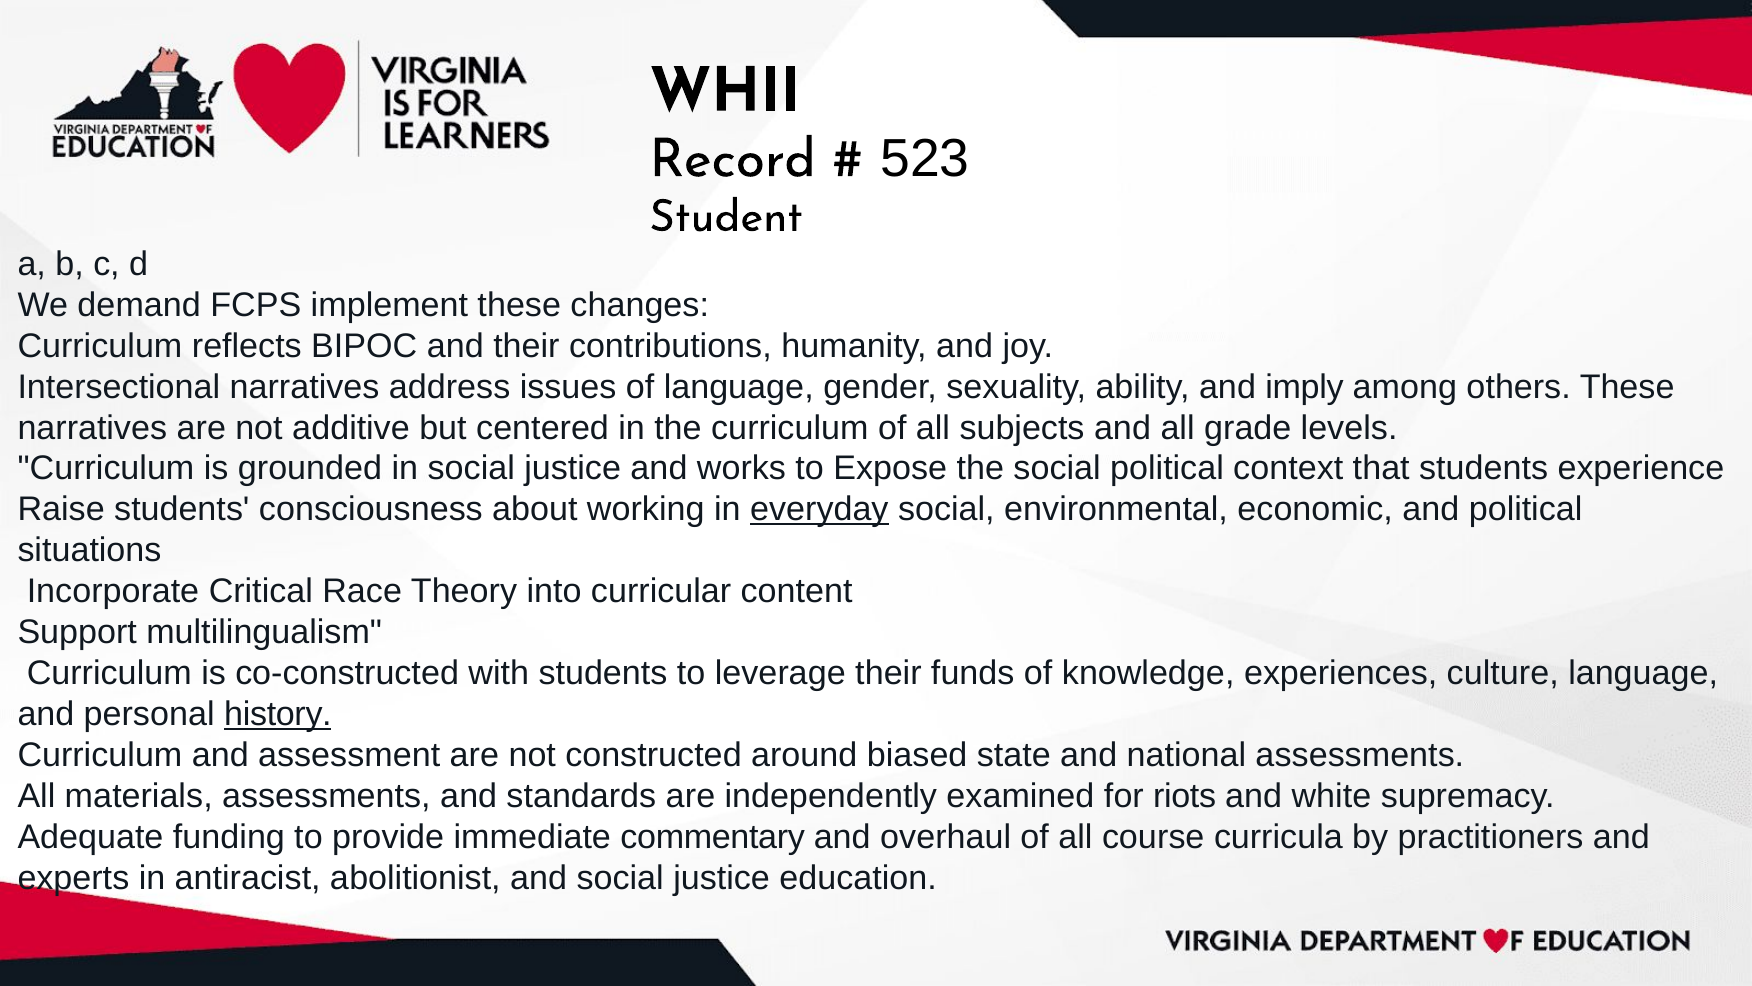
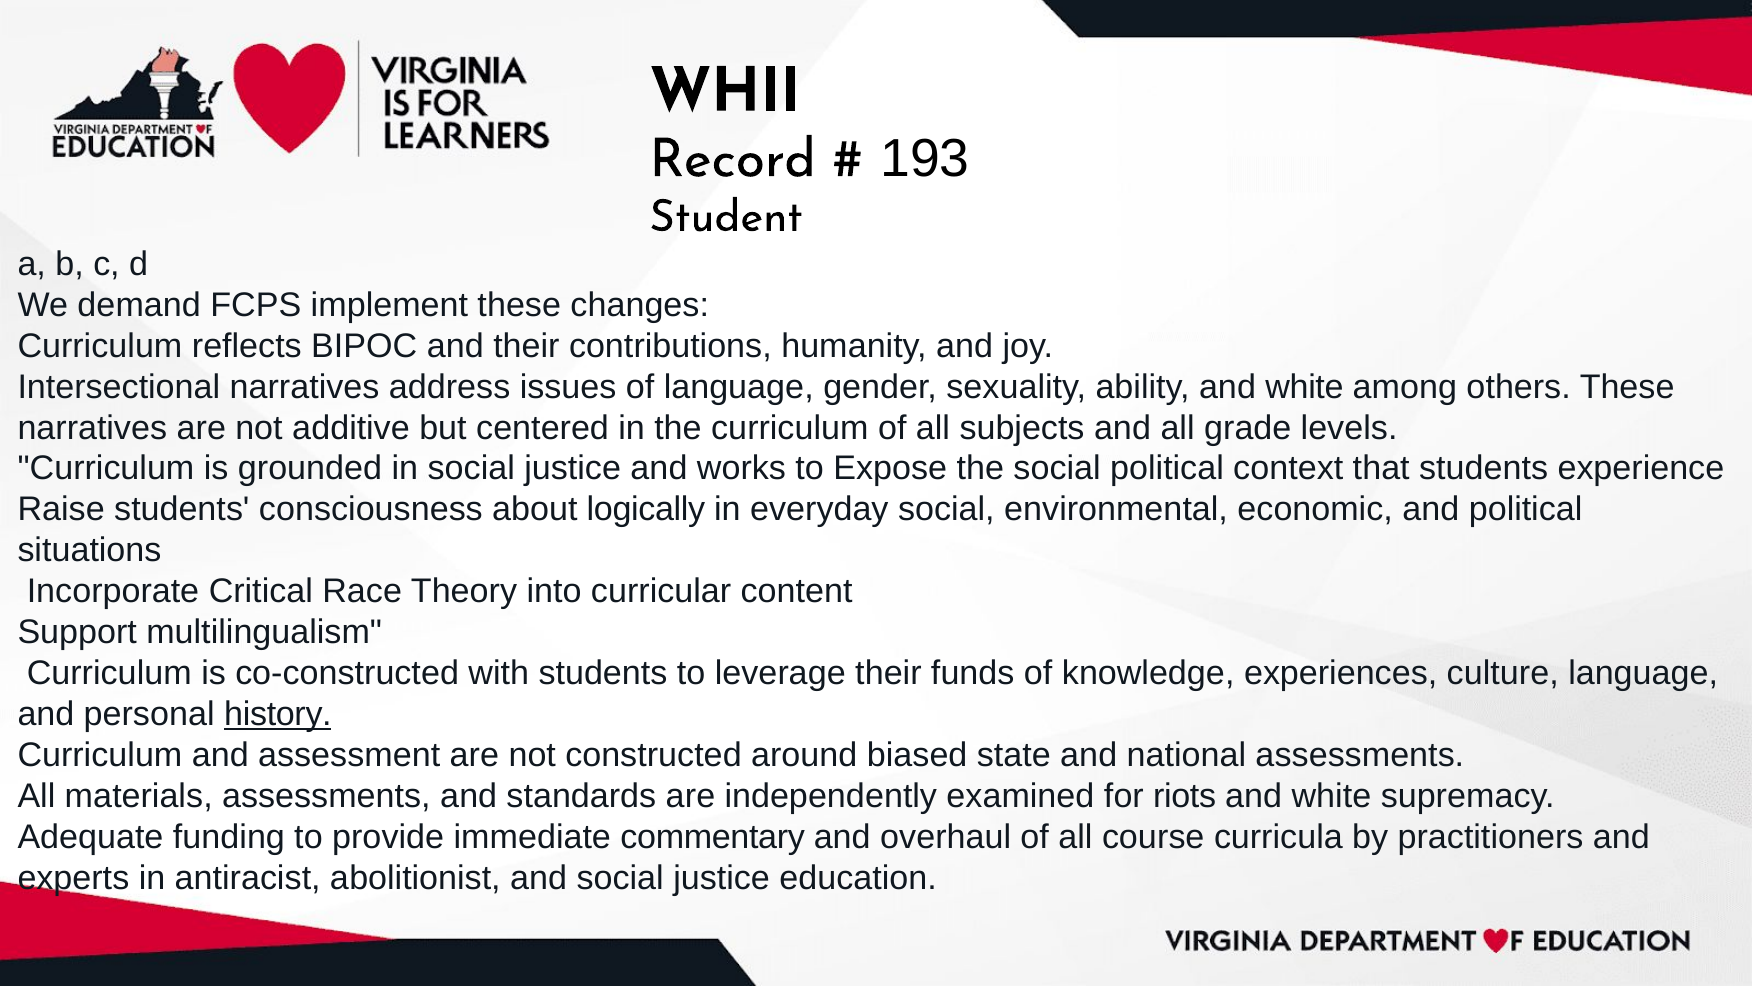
523: 523 -> 193 (925, 159)
ability and imply: imply -> white (1304, 387)
working: working -> logically (646, 509)
everyday underline: present -> none (819, 509)
